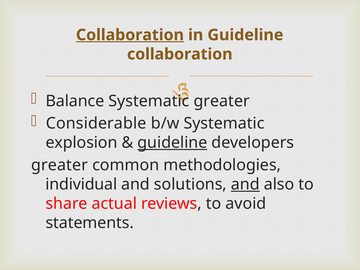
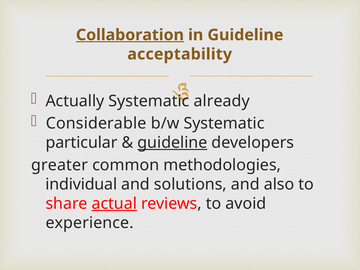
collaboration: collaboration -> acceptability (180, 54)
Balance: Balance -> Actually (75, 101)
greater: greater -> already (222, 101)
explosion: explosion -> particular (81, 143)
and underline: present -> none (245, 184)
actual underline: none -> present (114, 204)
statements: statements -> experience (90, 223)
